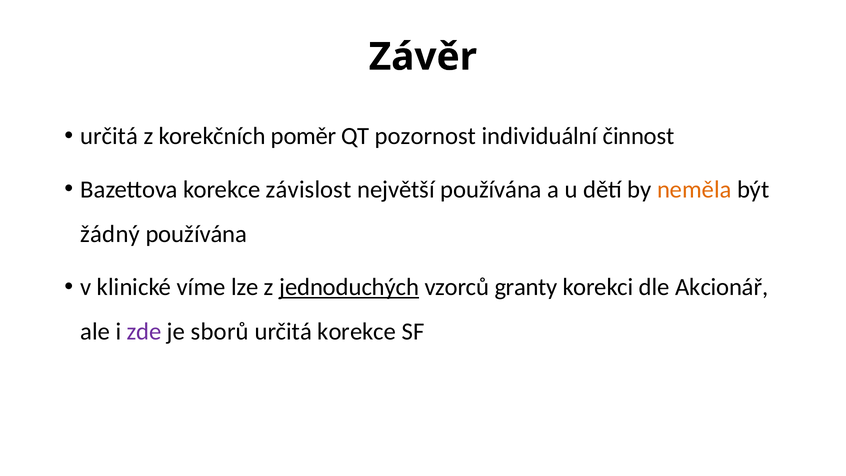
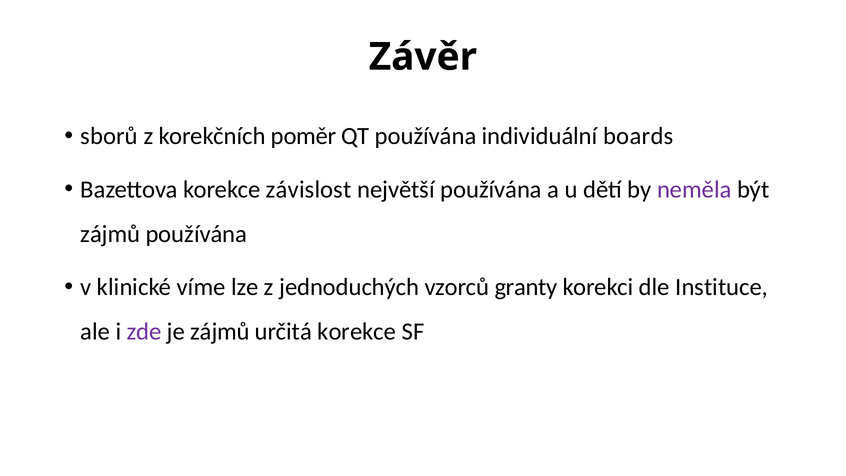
určitá: určitá -> sborů (109, 136)
QT pozornost: pozornost -> používána (426, 136)
činnost: činnost -> boards (638, 136)
neměla colour: orange -> purple (694, 190)
žádný: žádný -> zájmů (110, 234)
jednoduchých underline: present -> none (349, 287)
Akcionář: Akcionář -> Instituce (722, 287)
je sborů: sborů -> zájmů (220, 332)
